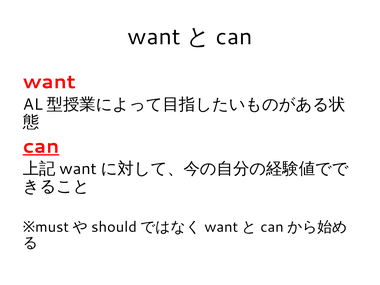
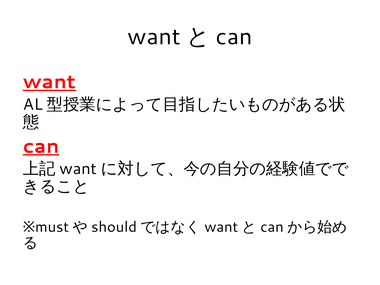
want underline: none -> present (49, 82)
